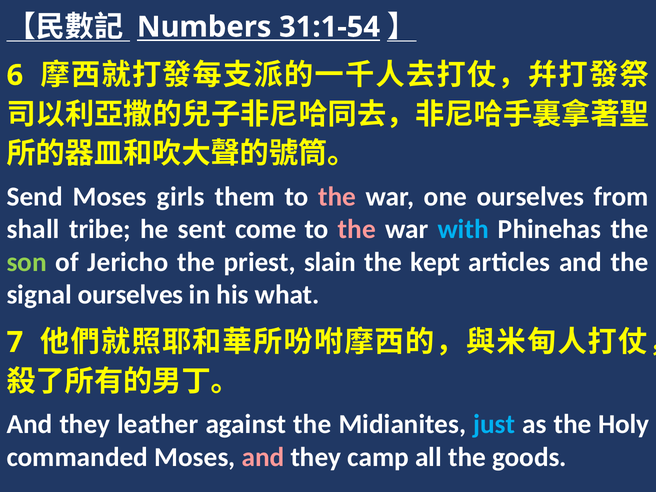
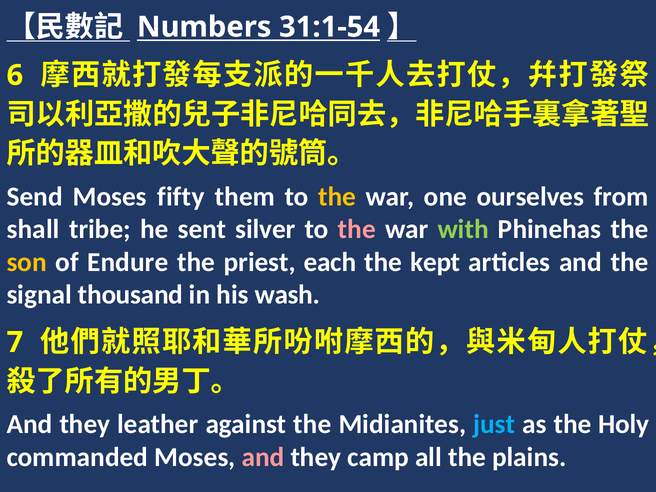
girls: girls -> fifty (181, 197)
the colour: pink -> yellow (337, 197)
come: come -> silver (266, 229)
with colour: light blue -> light green (463, 229)
son colour: light green -> yellow (27, 262)
Jericho: Jericho -> Endure (128, 262)
slain: slain -> each (330, 262)
signal ourselves: ourselves -> thousand (131, 295)
what: what -> wash (287, 295)
goods: goods -> plains (529, 457)
